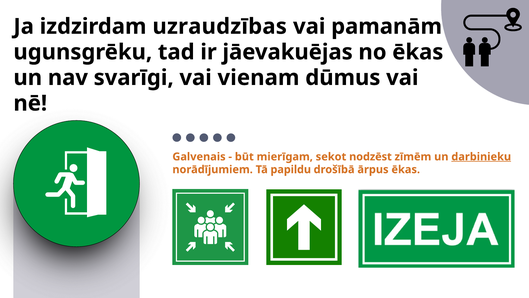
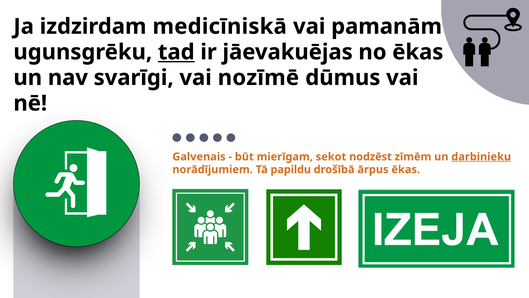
uzraudzības: uzraudzības -> medicīniskā (220, 26)
tad underline: none -> present (176, 52)
vienam: vienam -> nozīmē (258, 78)
